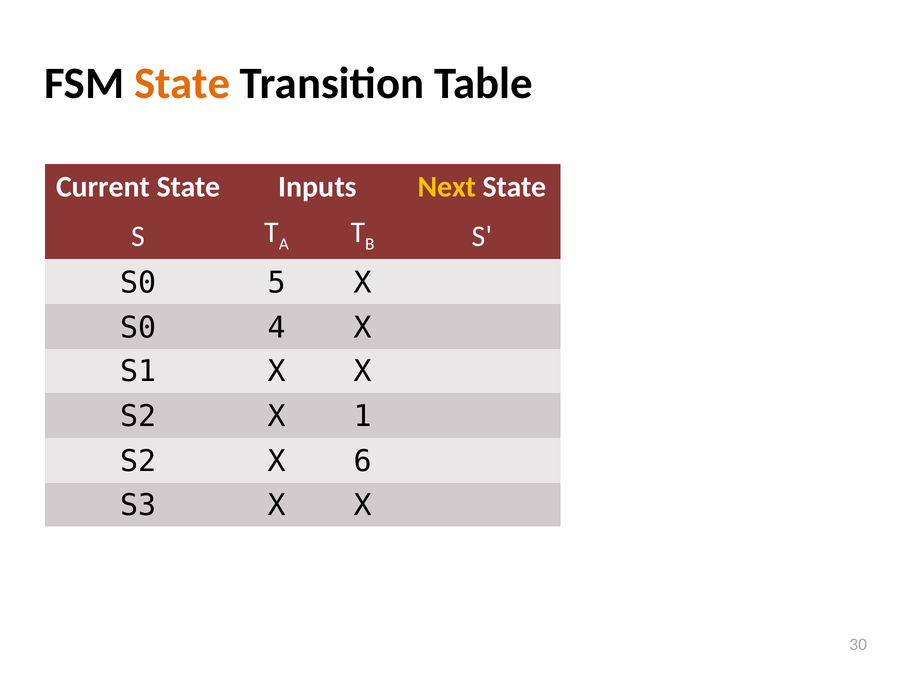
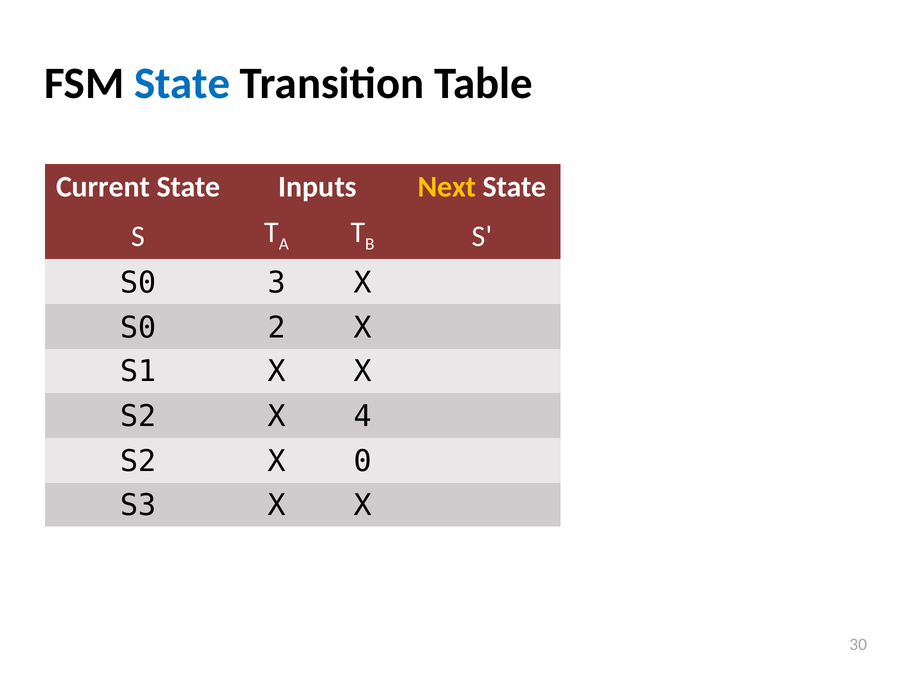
State colour: orange -> blue (182, 83)
5: 5 -> 3 (277, 283)
4: 4 -> 2 (277, 328)
1: 1 -> 4 (363, 416)
6: 6 -> 0 (363, 461)
